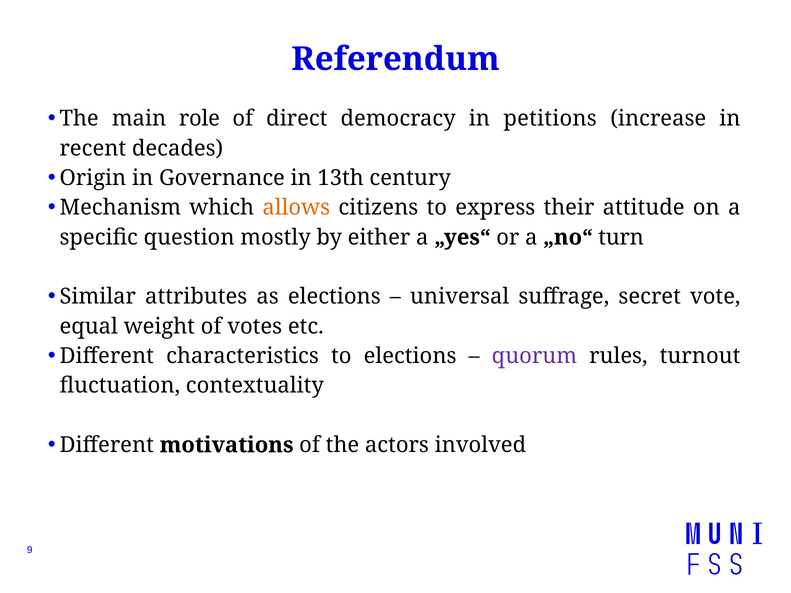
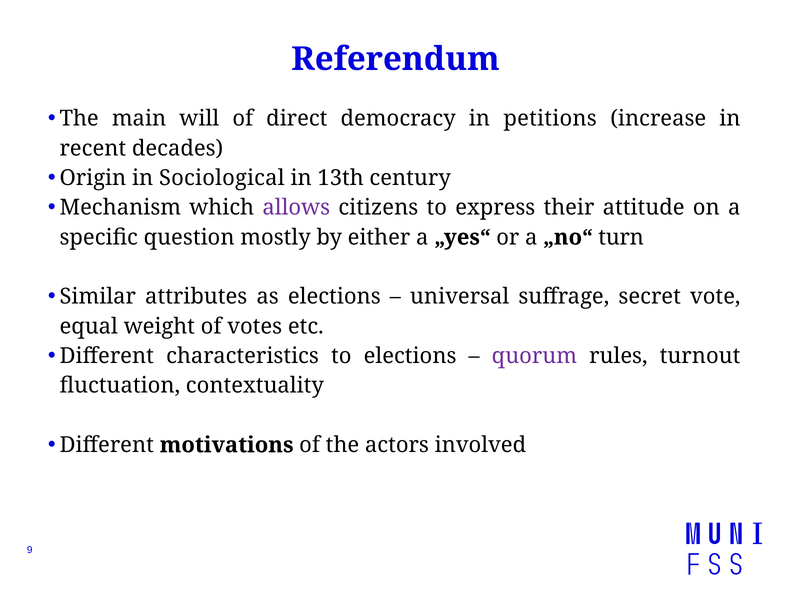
role: role -> will (199, 119)
Governance: Governance -> Sociological (222, 178)
allows colour: orange -> purple (296, 208)
